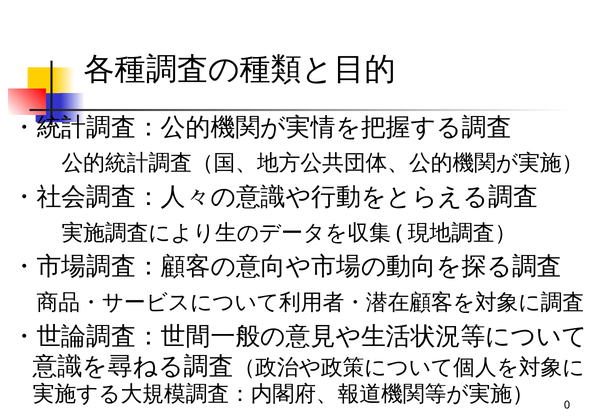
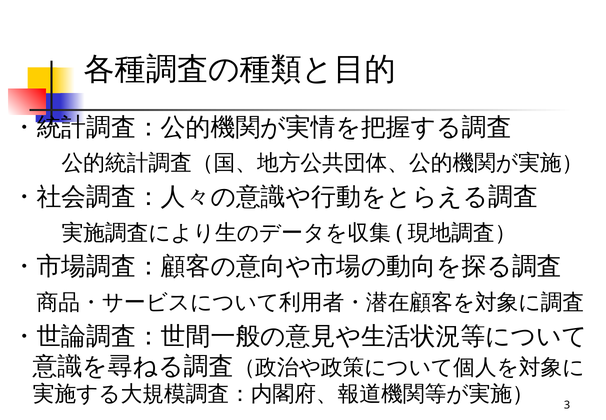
0: 0 -> 3 (567, 405)
